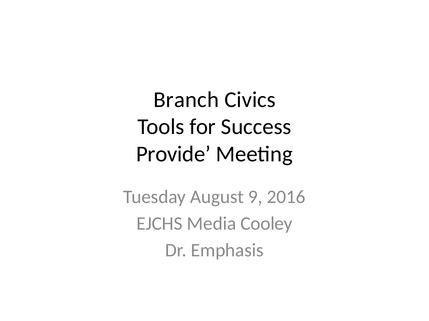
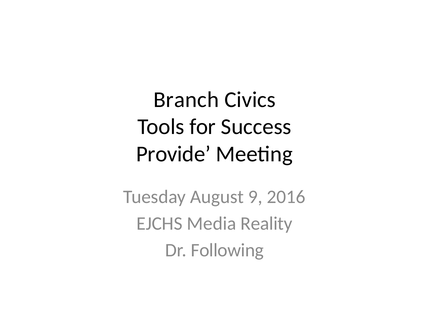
Cooley: Cooley -> Reality (267, 224)
Emphasis: Emphasis -> Following (227, 251)
